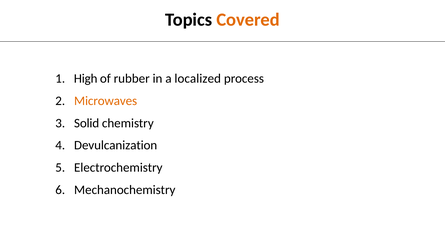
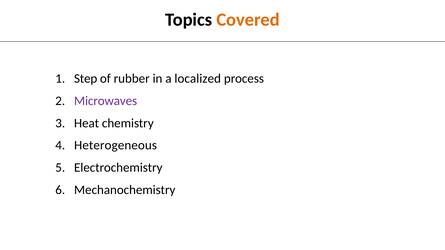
High: High -> Step (86, 79)
Microwaves colour: orange -> purple (106, 101)
Solid: Solid -> Heat (87, 123)
Devulcanization: Devulcanization -> Heterogeneous (116, 145)
